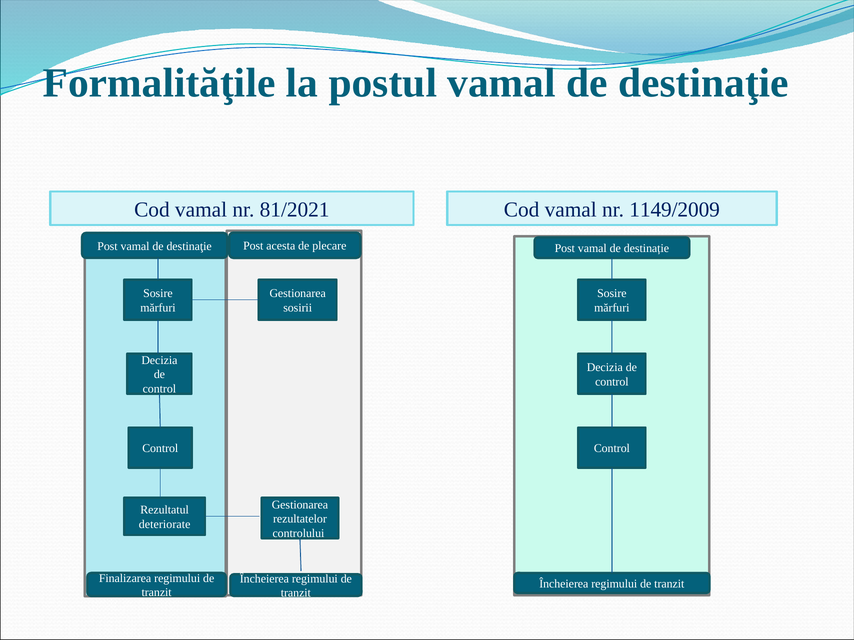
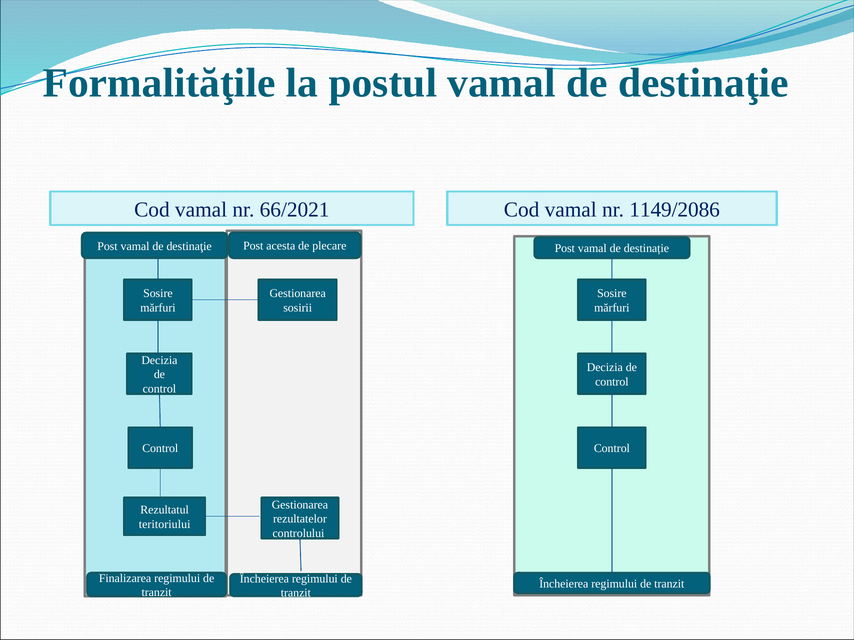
81/2021: 81/2021 -> 66/2021 (295, 210)
1149/2009: 1149/2009 -> 1149/2086 (675, 210)
deteriorate: deteriorate -> teritoriului (165, 525)
